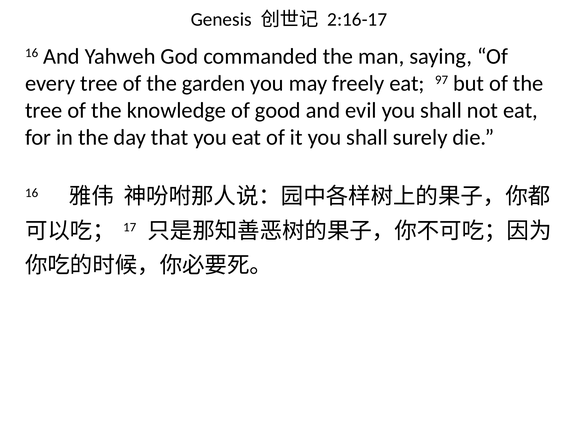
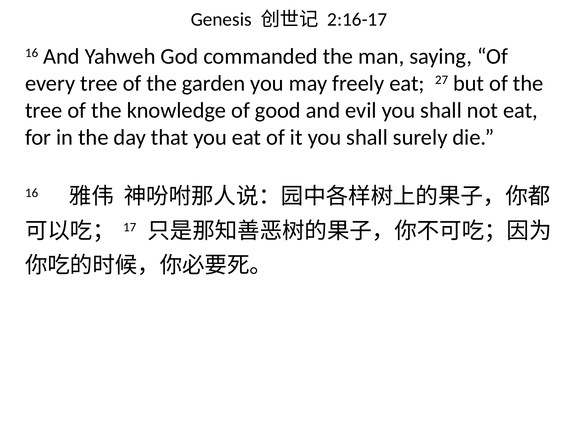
97: 97 -> 27 (442, 80)
